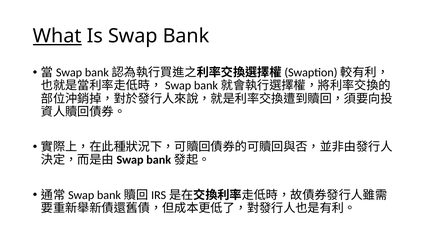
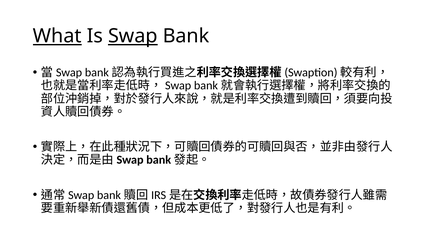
Swap underline: none -> present (133, 36)
